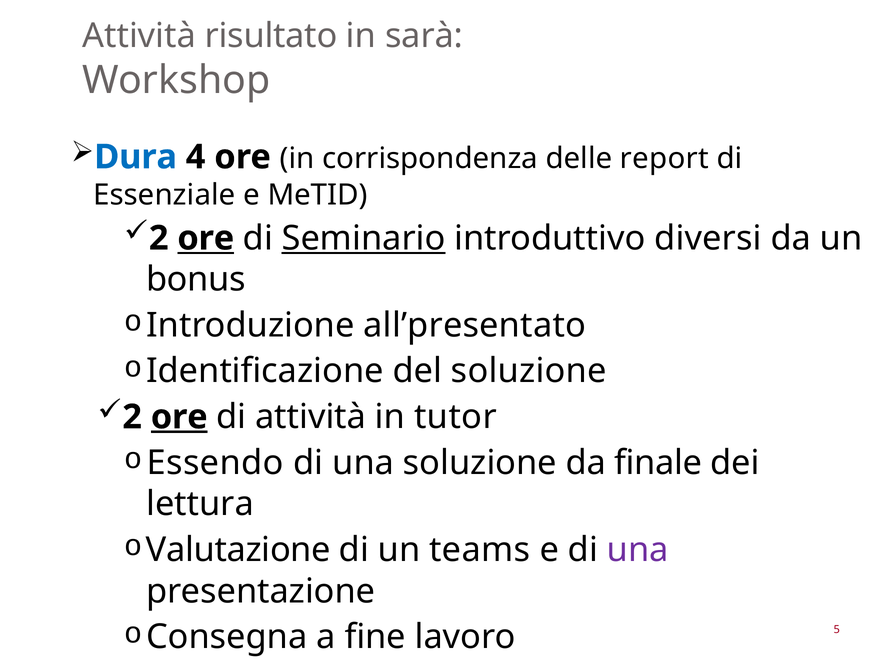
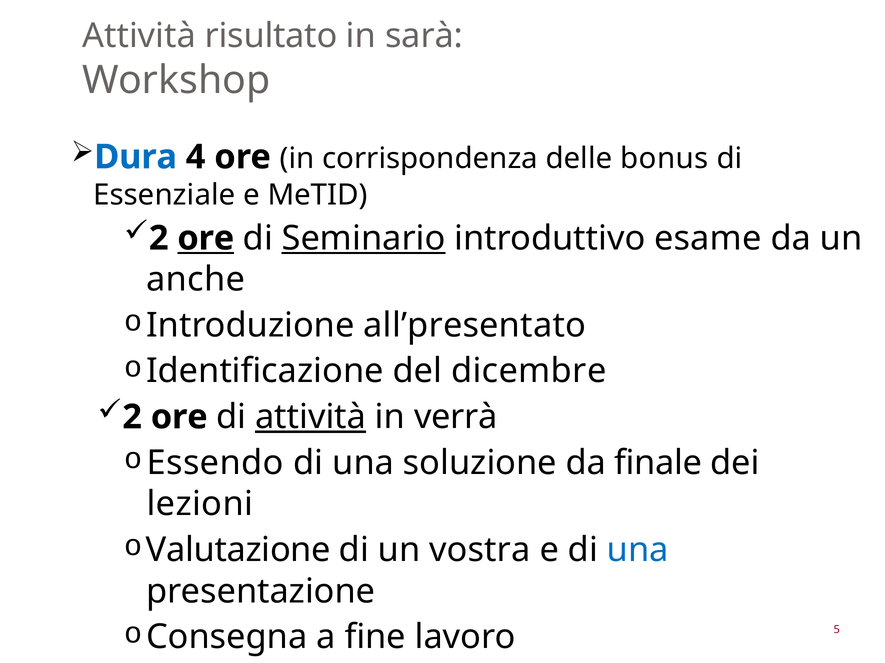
report: report -> bonus (664, 159)
diversi: diversi -> esame (708, 238)
bonus: bonus -> anche (196, 280)
del soluzione: soluzione -> dicembre (529, 372)
ore underline: present -> none (179, 417)
attività underline: none -> present (311, 417)
tutor: tutor -> verrà (456, 417)
lettura: lettura -> lezioni (200, 505)
un teams: teams -> vostra (480, 551)
una colour: purple -> blue (638, 551)
